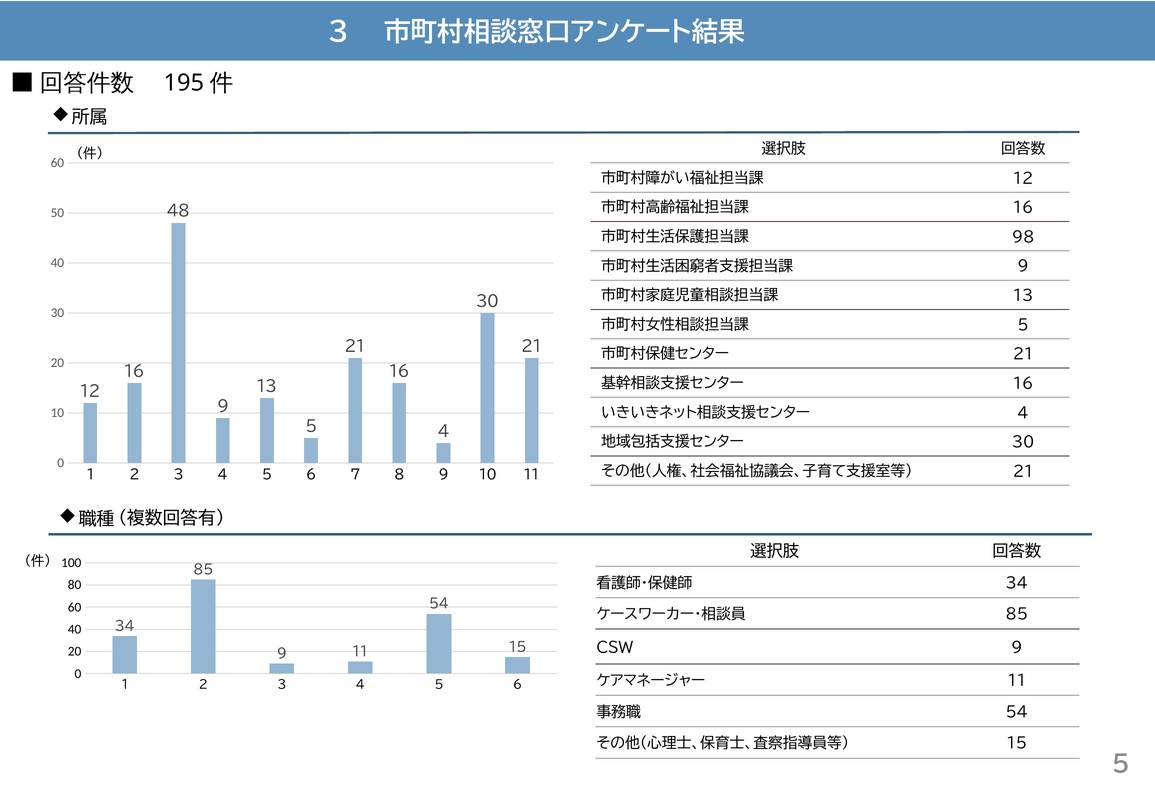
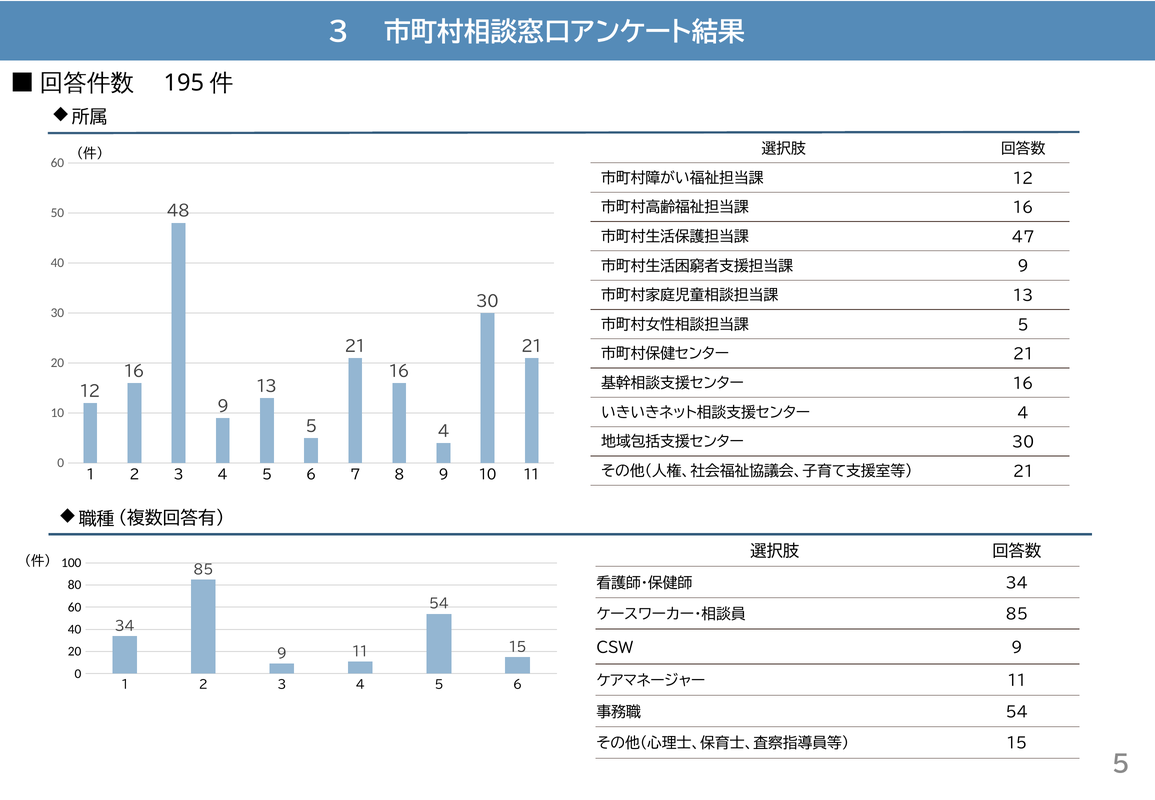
98: 98 -> 47 (1023, 237)
